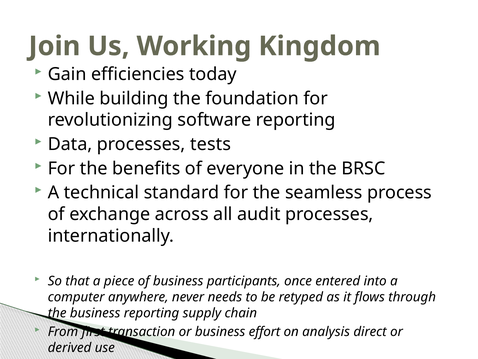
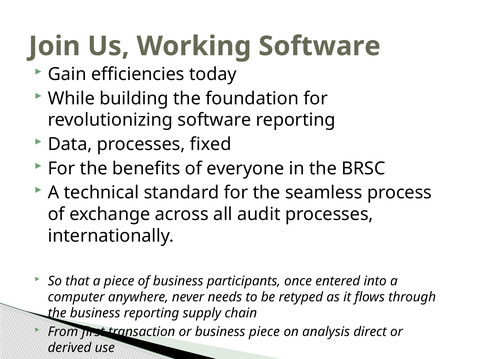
Working Kingdom: Kingdom -> Software (320, 46)
tests: tests -> fixed (211, 144)
business effort: effort -> piece (264, 331)
